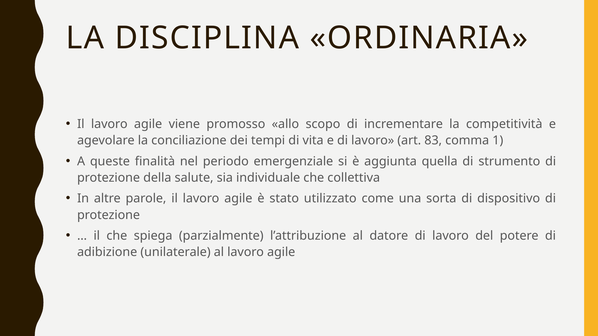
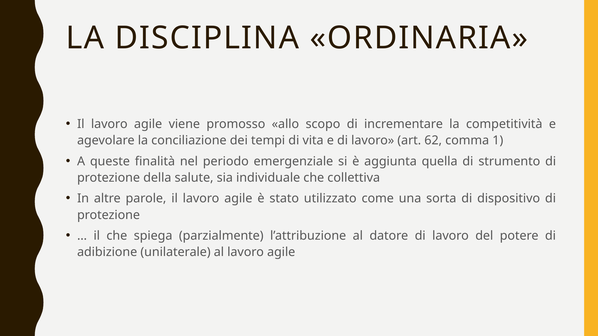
83: 83 -> 62 (433, 141)
